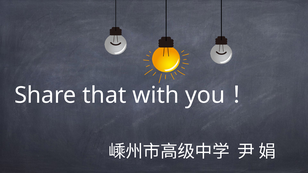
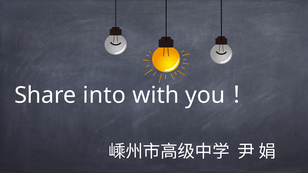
that: that -> into (104, 95)
